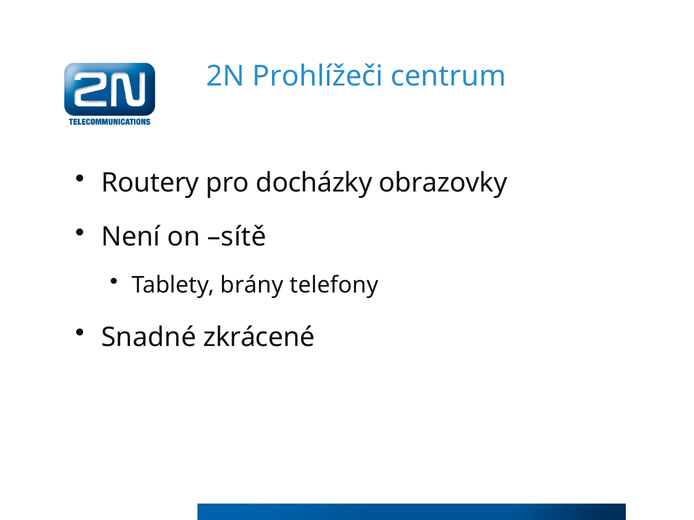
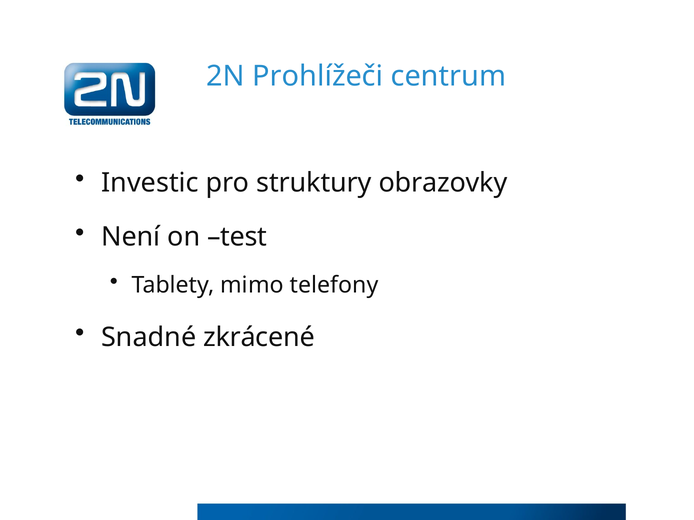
Routery: Routery -> Investic (150, 183)
docházky: docházky -> struktury (314, 183)
sítě: sítě -> test (237, 237)
brány: brány -> mimo (252, 286)
